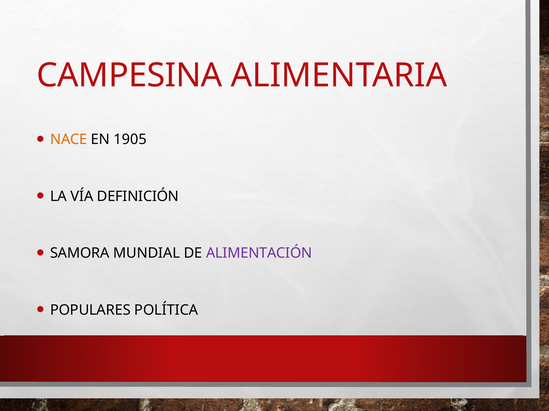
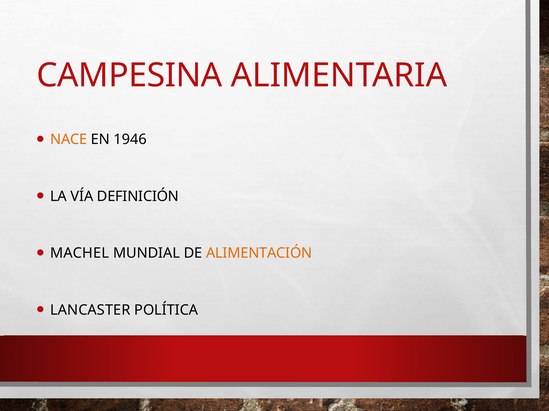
1905: 1905 -> 1946 (130, 140)
SAMORA: SAMORA -> MACHEL (80, 254)
ALIMENTACIÓN colour: purple -> orange (259, 254)
POPULARES: POPULARES -> LANCASTER (90, 311)
